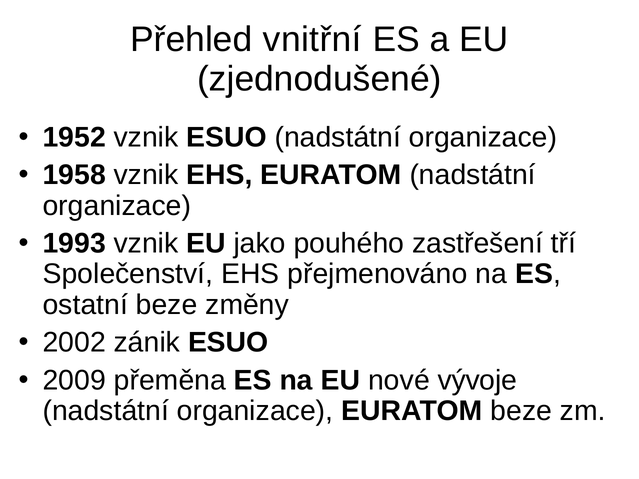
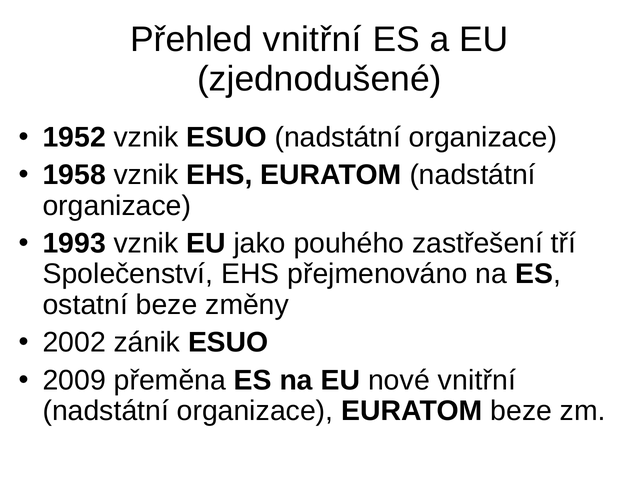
nové vývoje: vývoje -> vnitřní (477, 380)
